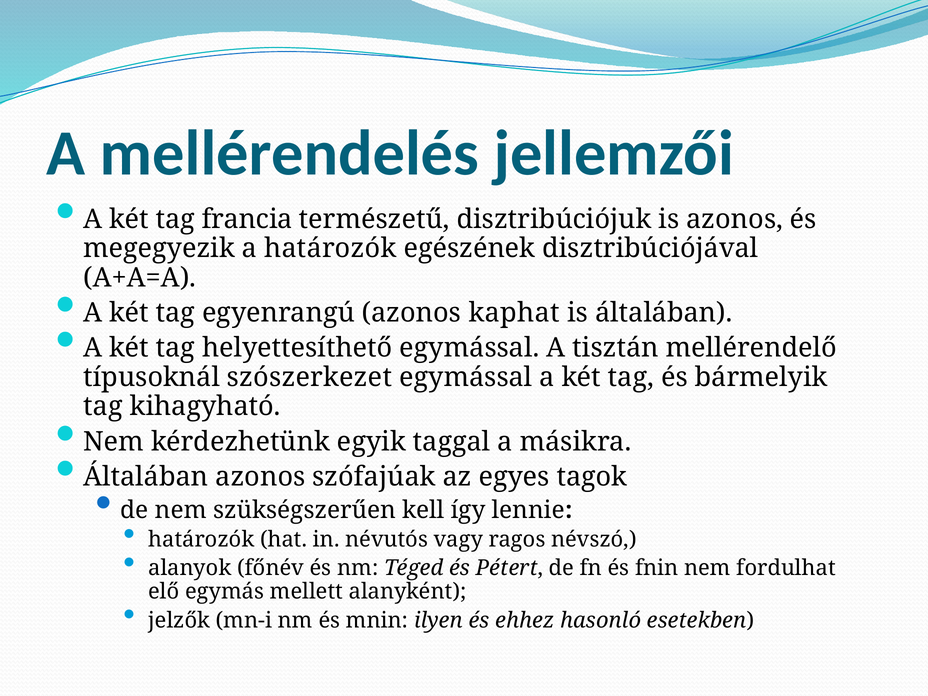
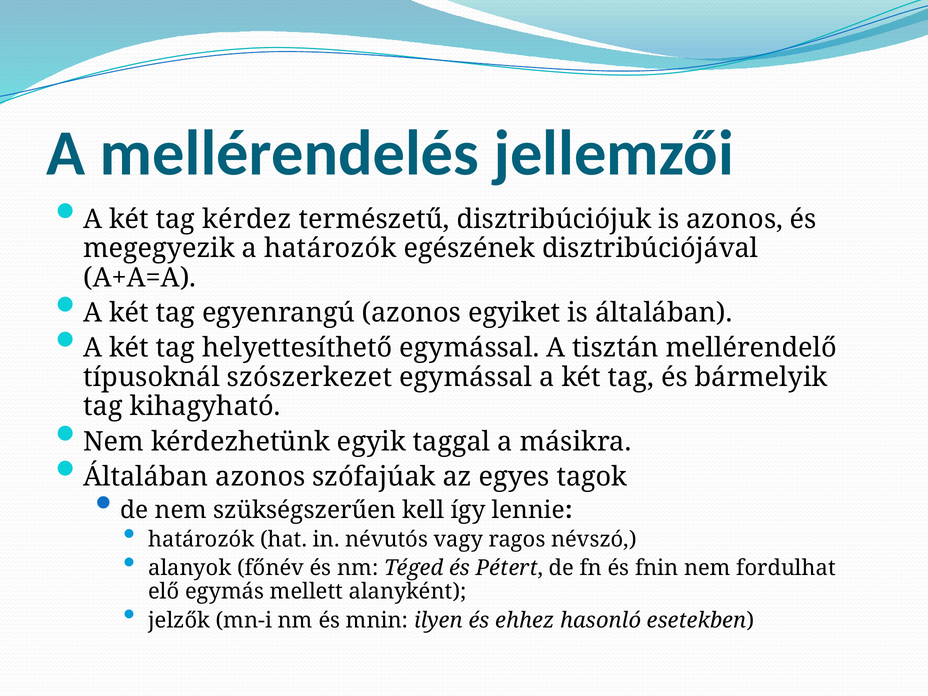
francia: francia -> kérdez (247, 219)
kaphat: kaphat -> egyiket (514, 313)
